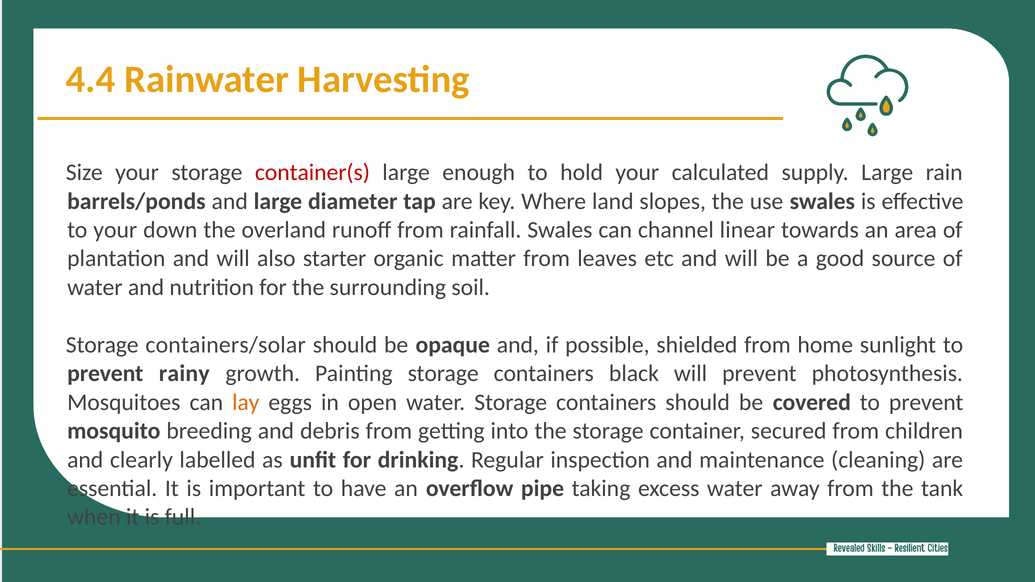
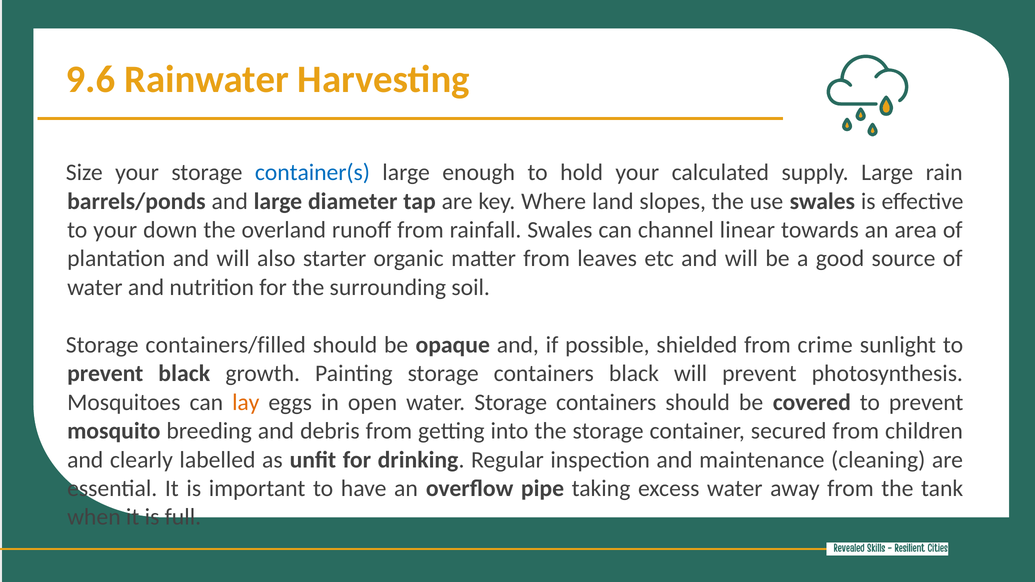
4.4: 4.4 -> 9.6 (91, 79)
container(s colour: red -> blue (312, 173)
containers/solar: containers/solar -> containers/filled (226, 345)
home: home -> crime (825, 345)
prevent rainy: rainy -> black (184, 374)
